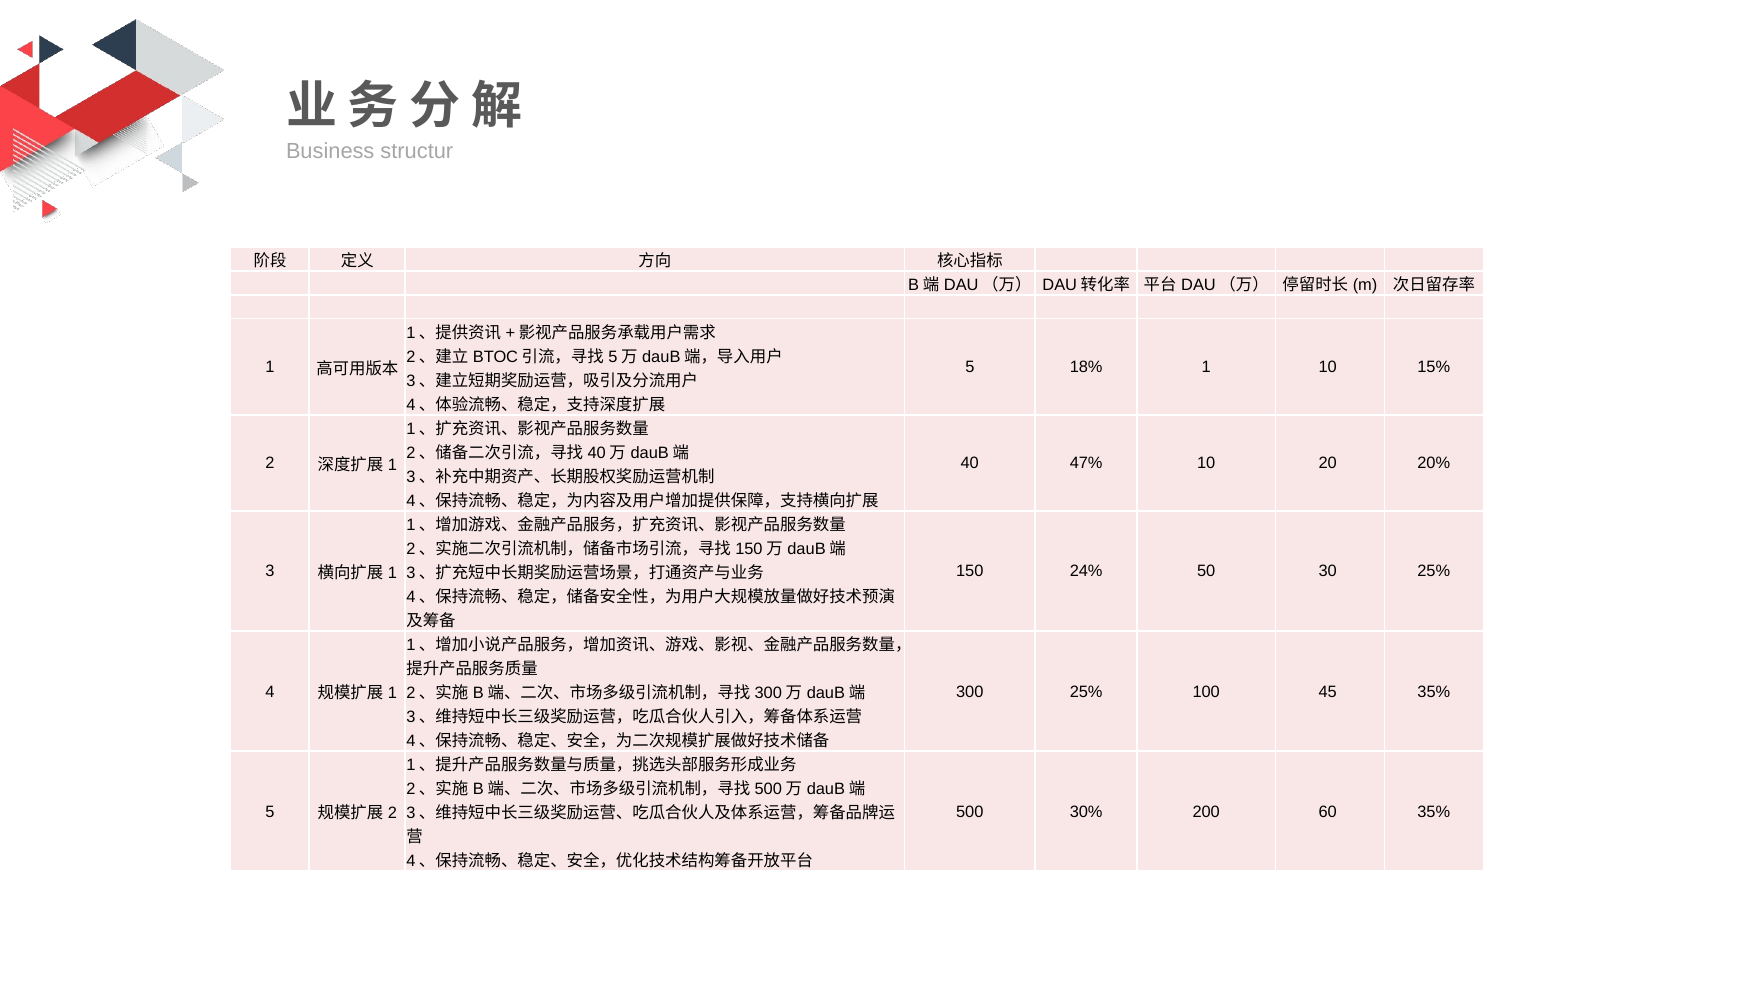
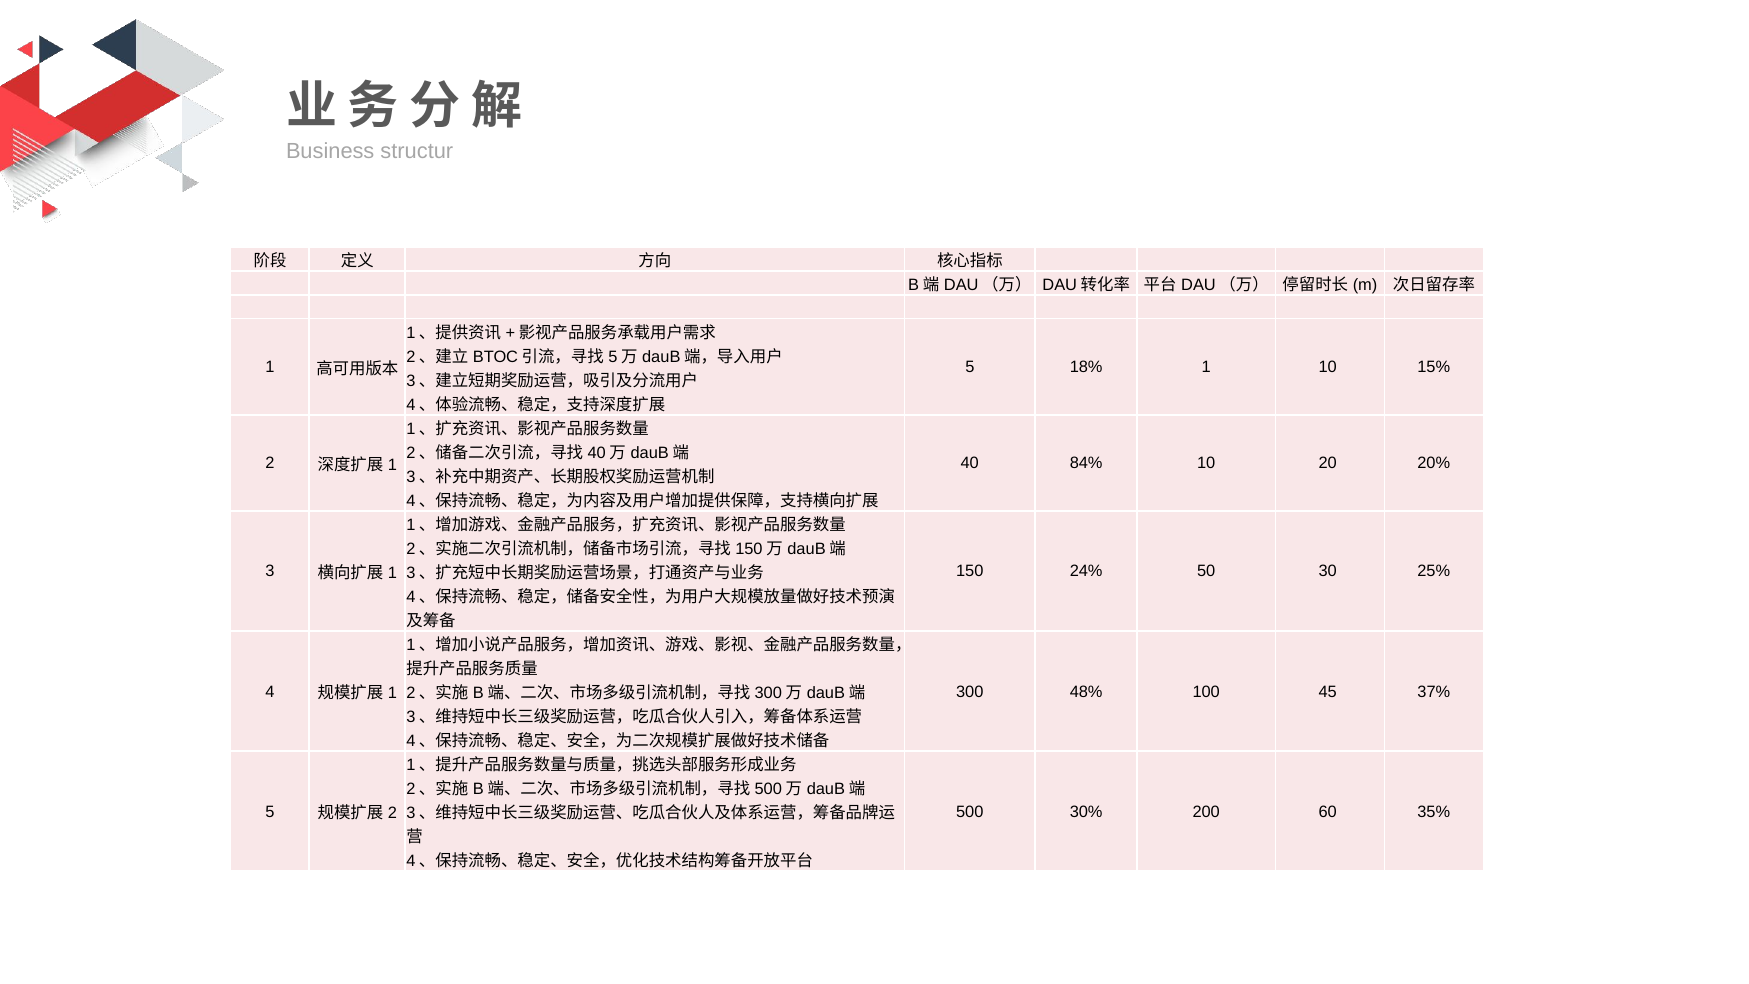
47%: 47% -> 84% (1086, 463)
300 25%: 25% -> 48% (1086, 691)
45 35%: 35% -> 37% (1434, 691)
